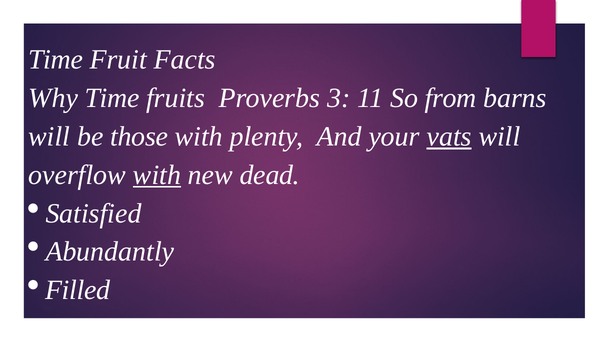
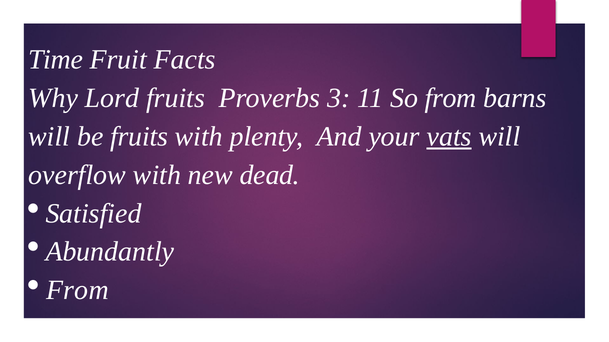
Why Time: Time -> Lord (112, 98)
be those: those -> fruits (139, 137)
with underline: present -> none (157, 175)
Filled: Filled -> From (77, 291)
